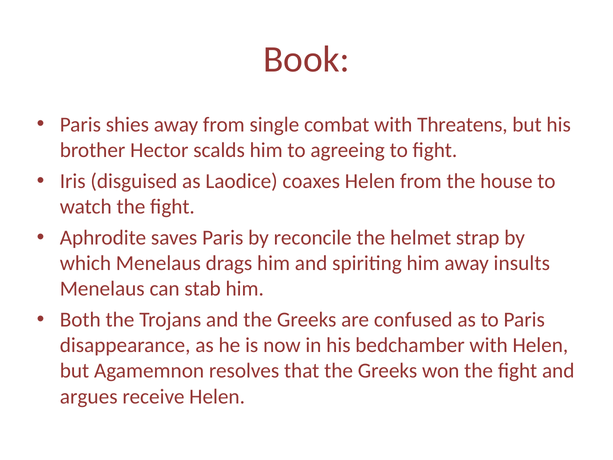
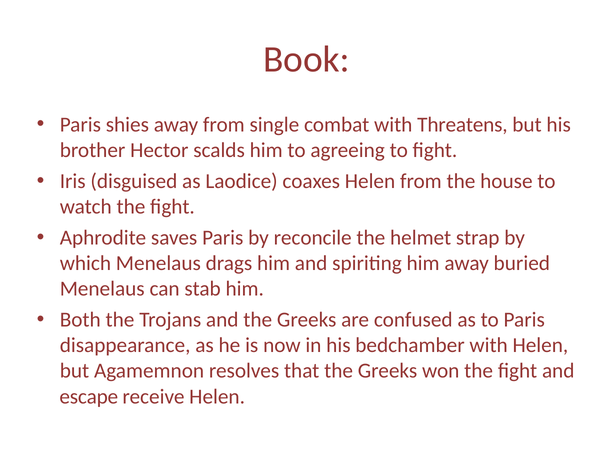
insults: insults -> buried (522, 263)
argues: argues -> escape (89, 396)
